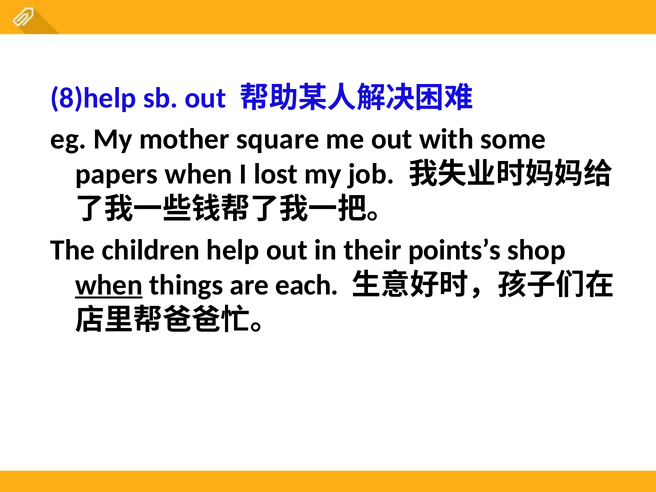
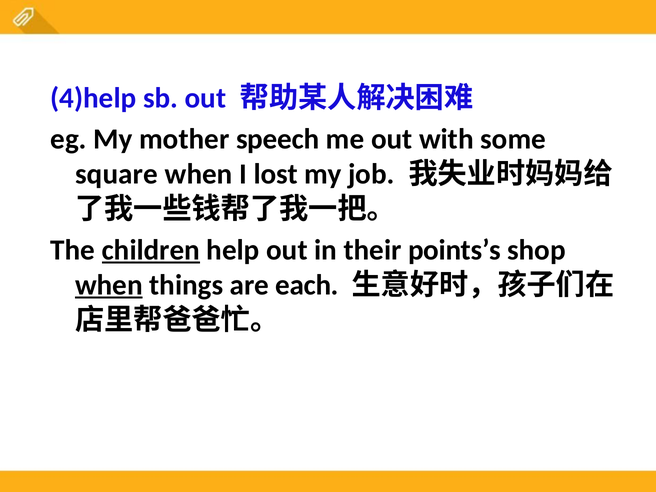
8)help: 8)help -> 4)help (93, 98)
square: square -> speech (278, 139)
papers: papers -> square (117, 174)
children underline: none -> present (151, 250)
